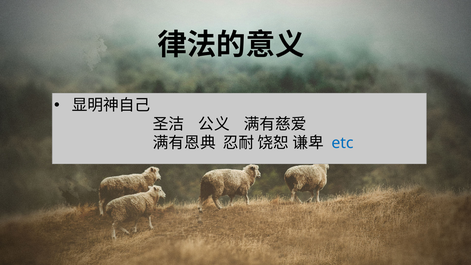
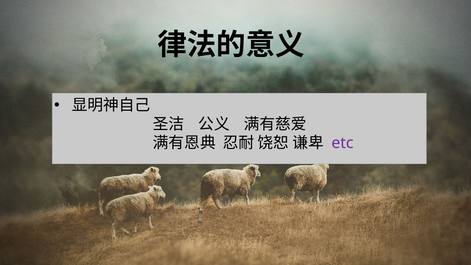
etc colour: blue -> purple (342, 143)
